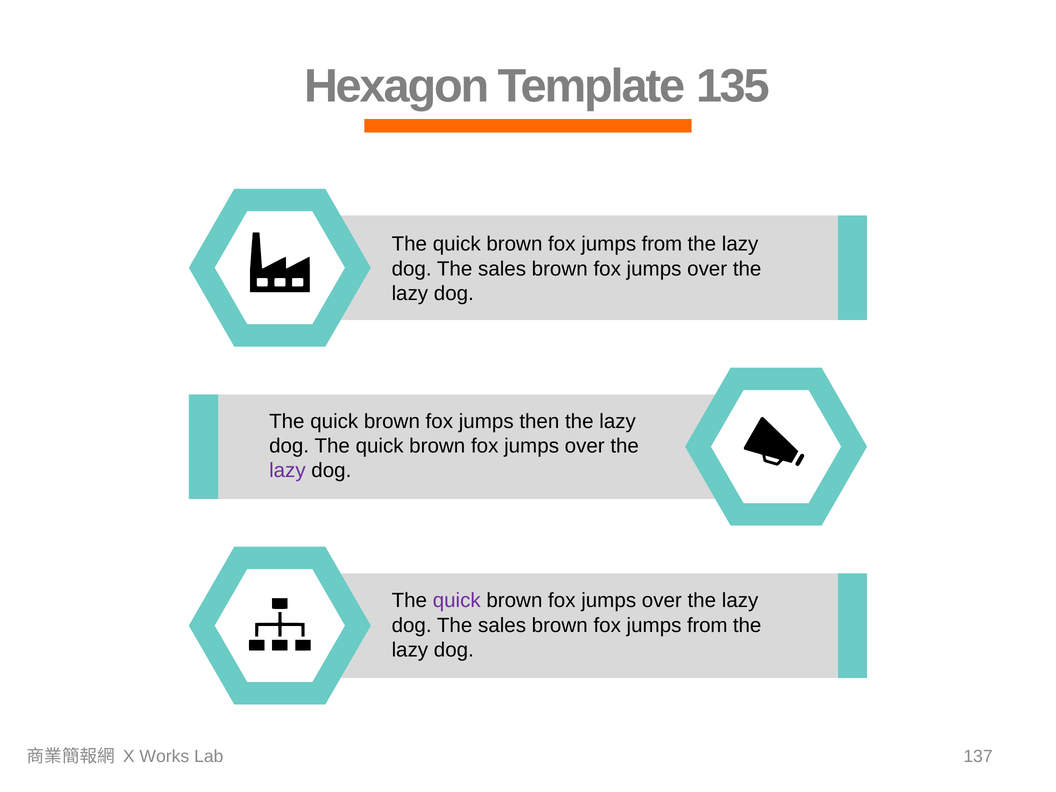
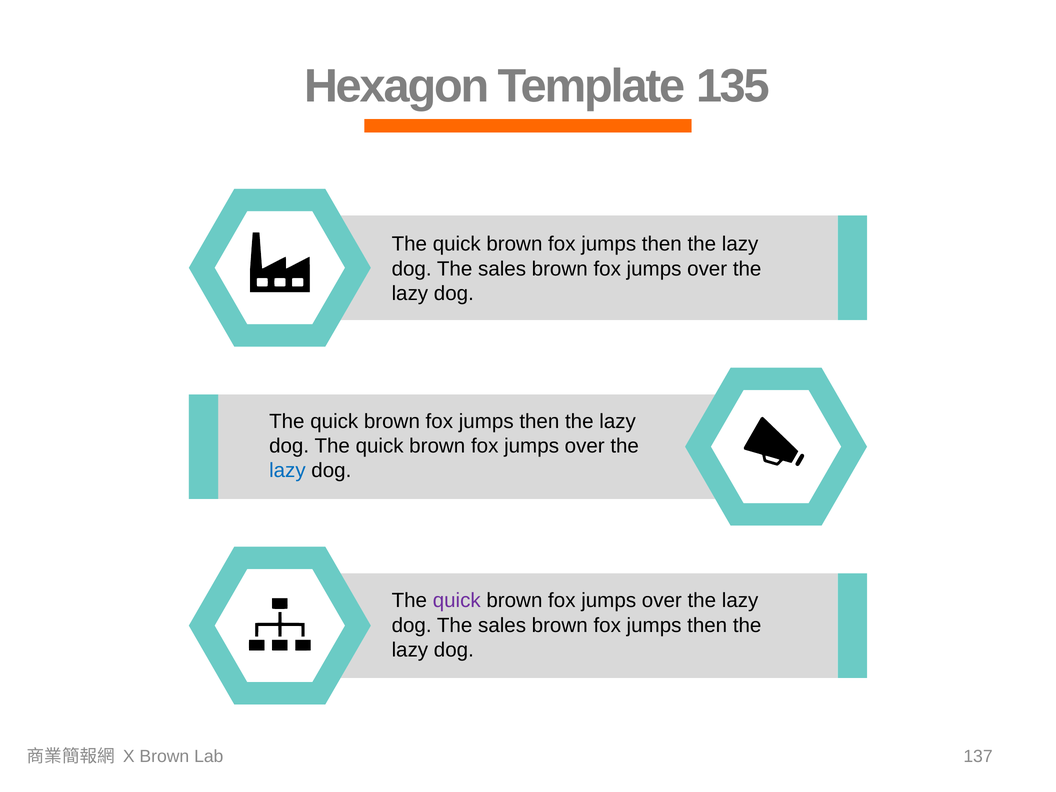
from: from -> then (662, 244)
lazy colour: purple -> blue (287, 471)
from: from -> then (707, 625)
X Works: Works -> Brown (164, 756)
